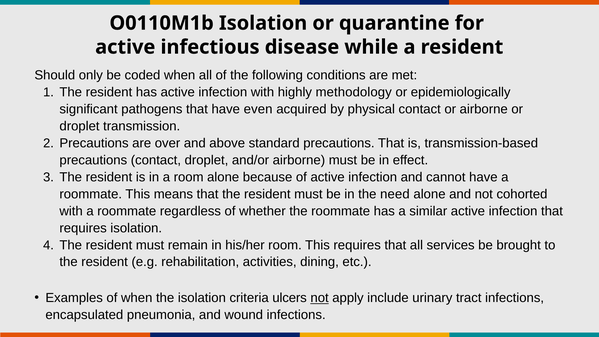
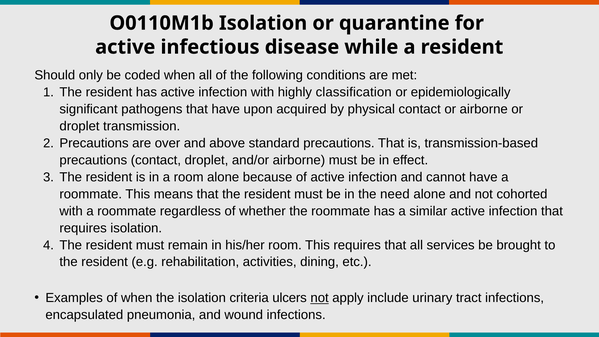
methodology: methodology -> classification (354, 92)
even: even -> upon (258, 109)
